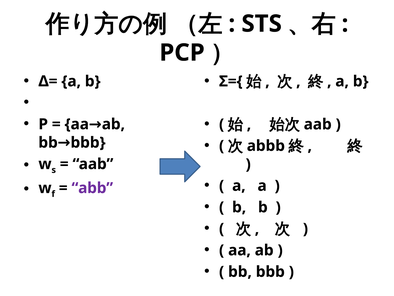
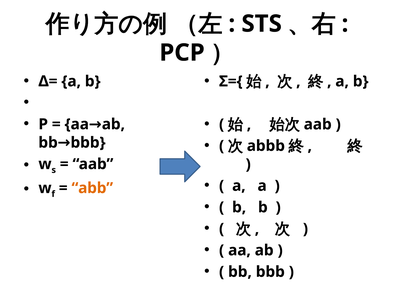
abb colour: purple -> orange (92, 188)
